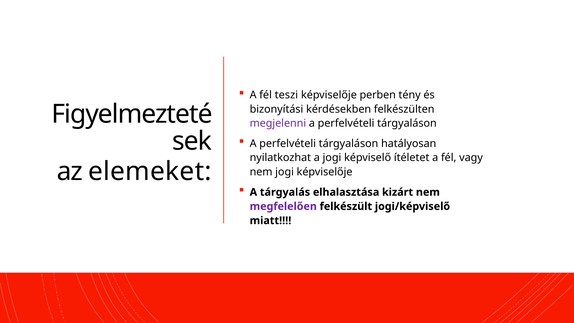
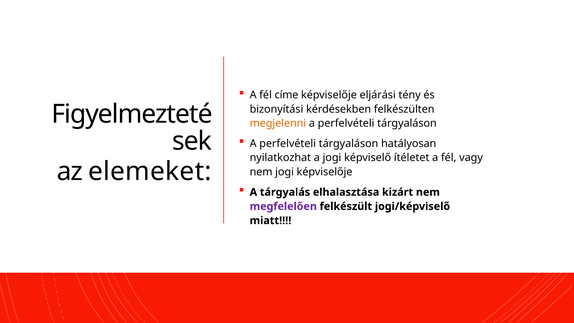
teszi: teszi -> címe (286, 95)
perben: perben -> eljárási (378, 95)
megjelenni colour: purple -> orange (278, 123)
